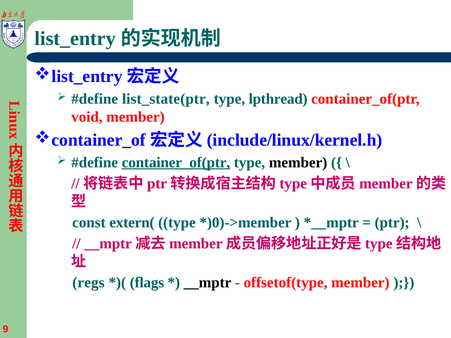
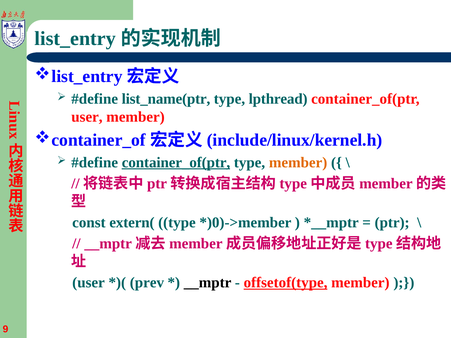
list_state(ptr: list_state(ptr -> list_name(ptr (166, 99)
void: void -> user (87, 117)
member colour: black -> orange (298, 163)
regs: regs -> user (89, 283)
flags: flags -> prev (147, 283)
offsetof(type underline: none -> present (286, 283)
